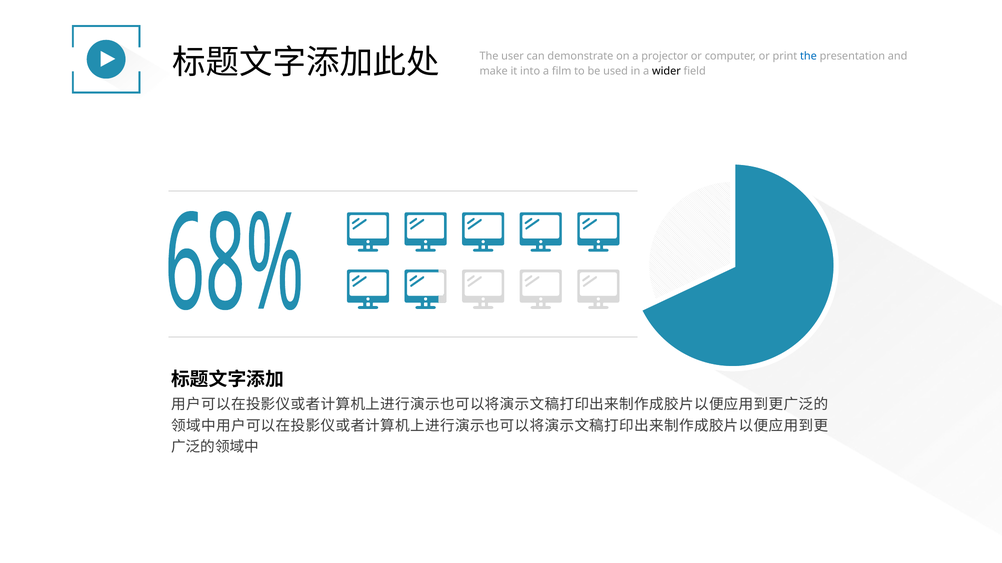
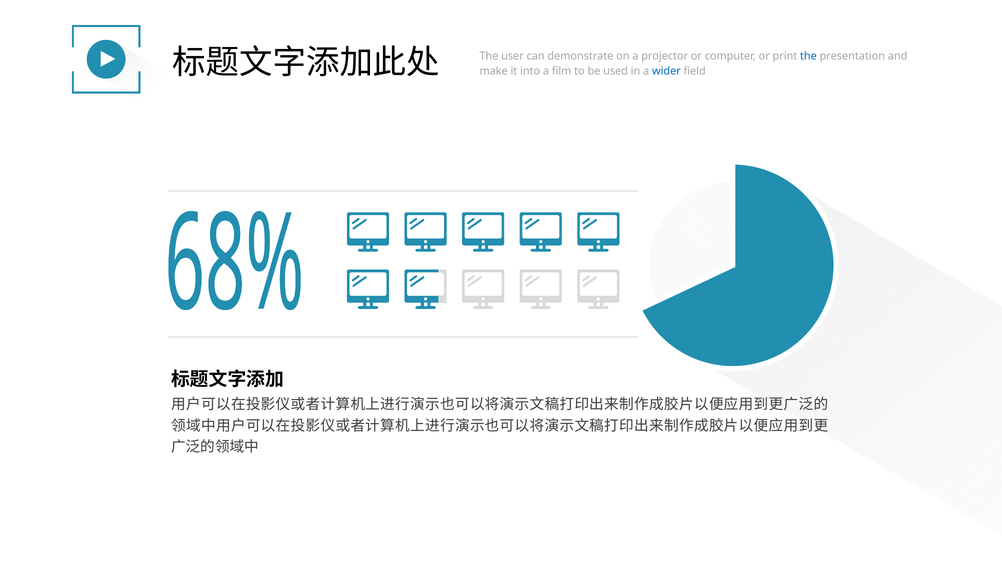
wider colour: black -> blue (666, 71)
